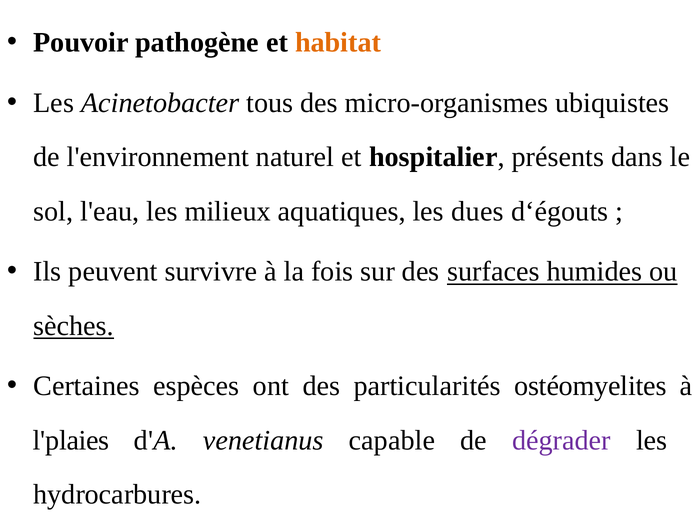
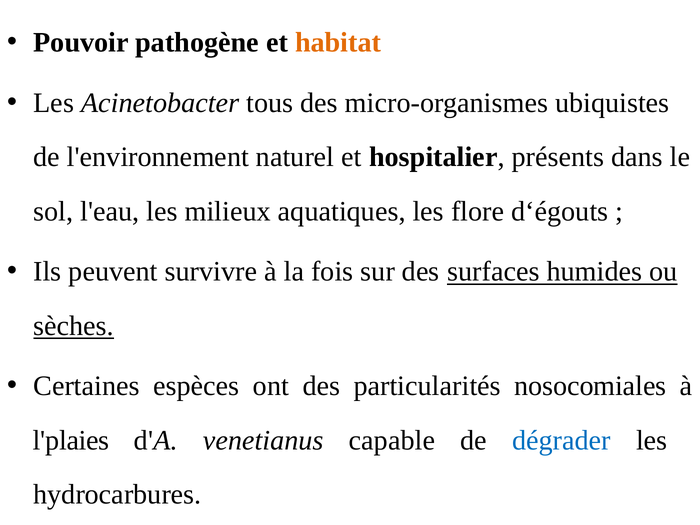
dues: dues -> flore (478, 211)
ostéomyelites: ostéomyelites -> nosocomiales (590, 386)
dégrader colour: purple -> blue (562, 440)
